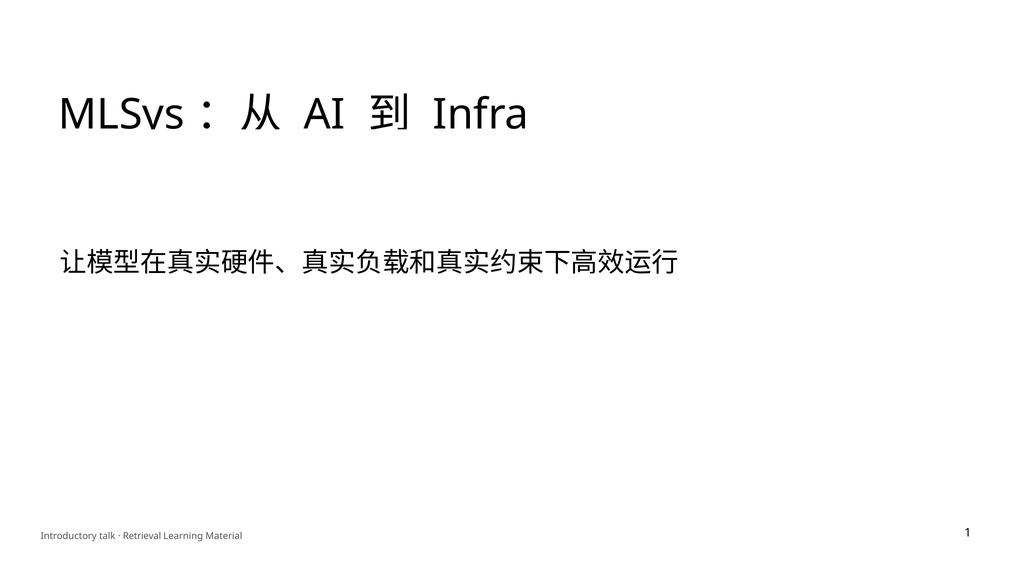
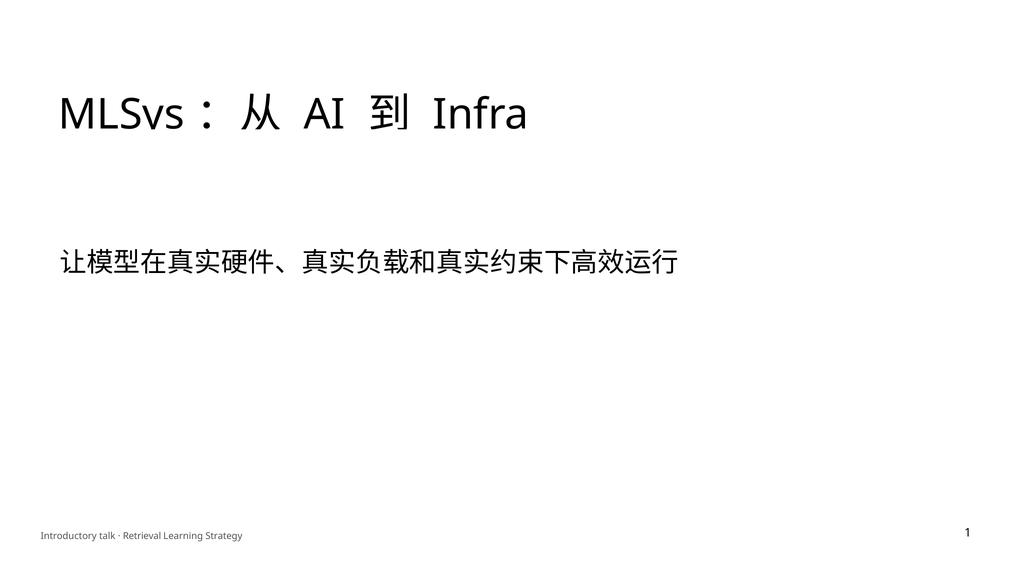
Material: Material -> Strategy (224, 537)
